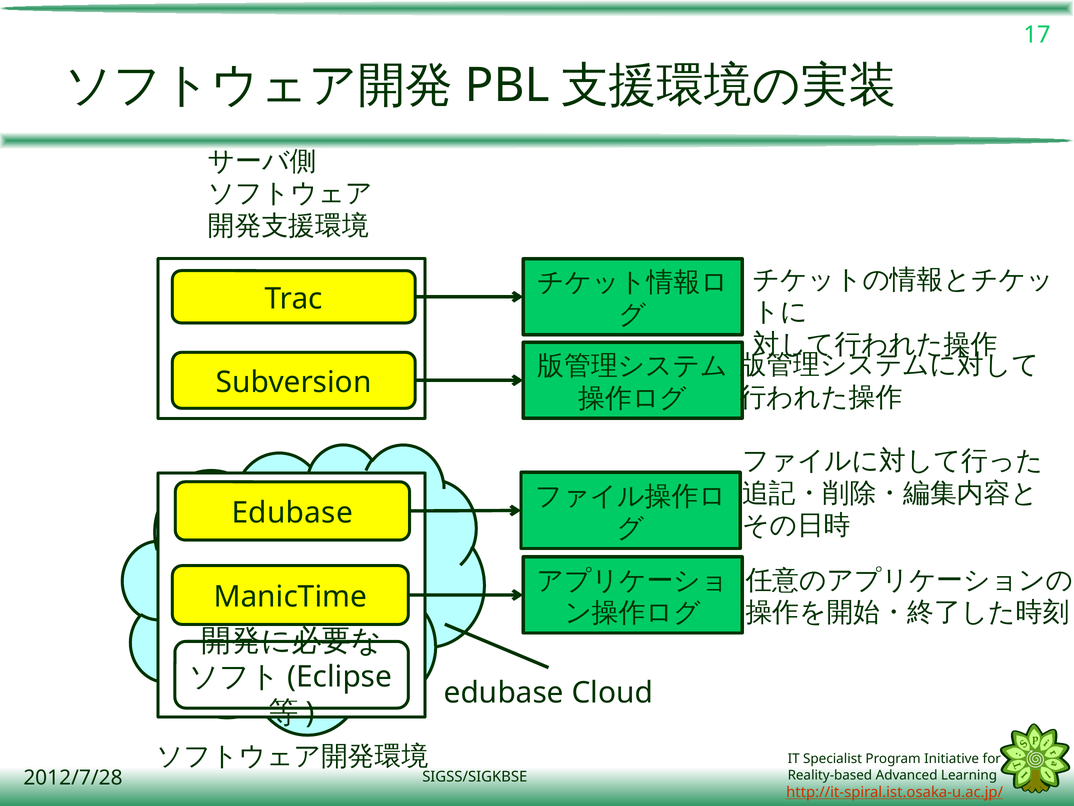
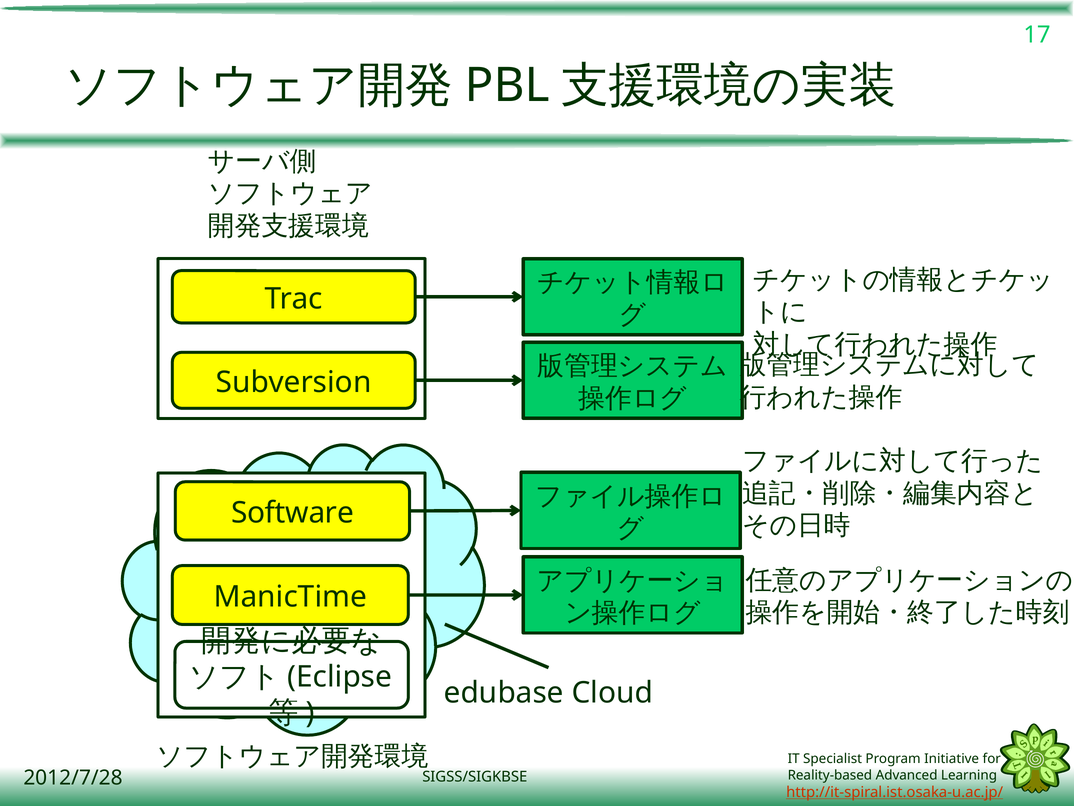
Edubase: Edubase -> Software (292, 513)
